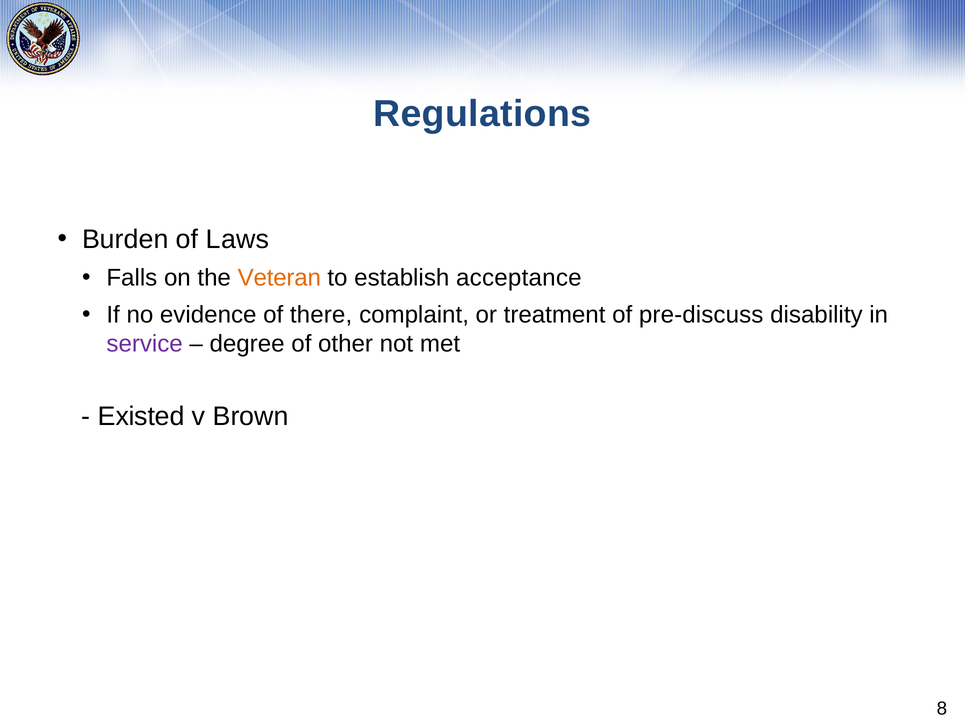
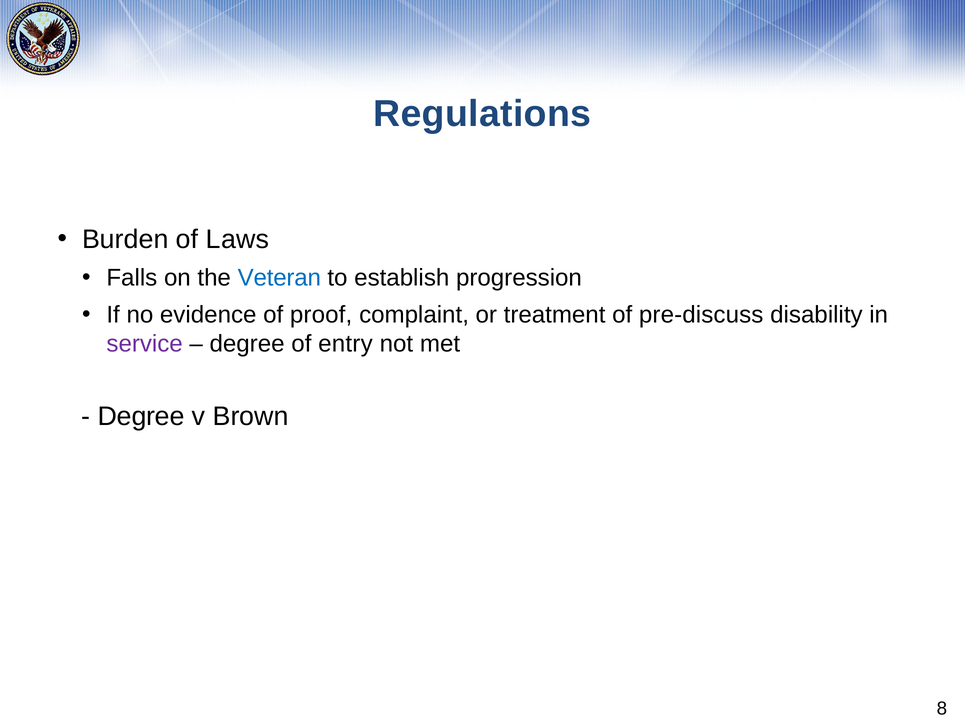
Veteran colour: orange -> blue (279, 278)
acceptance: acceptance -> progression (519, 278)
there: there -> proof (321, 315)
other: other -> entry (345, 344)
Existed: Existed -> Degree (141, 417)
